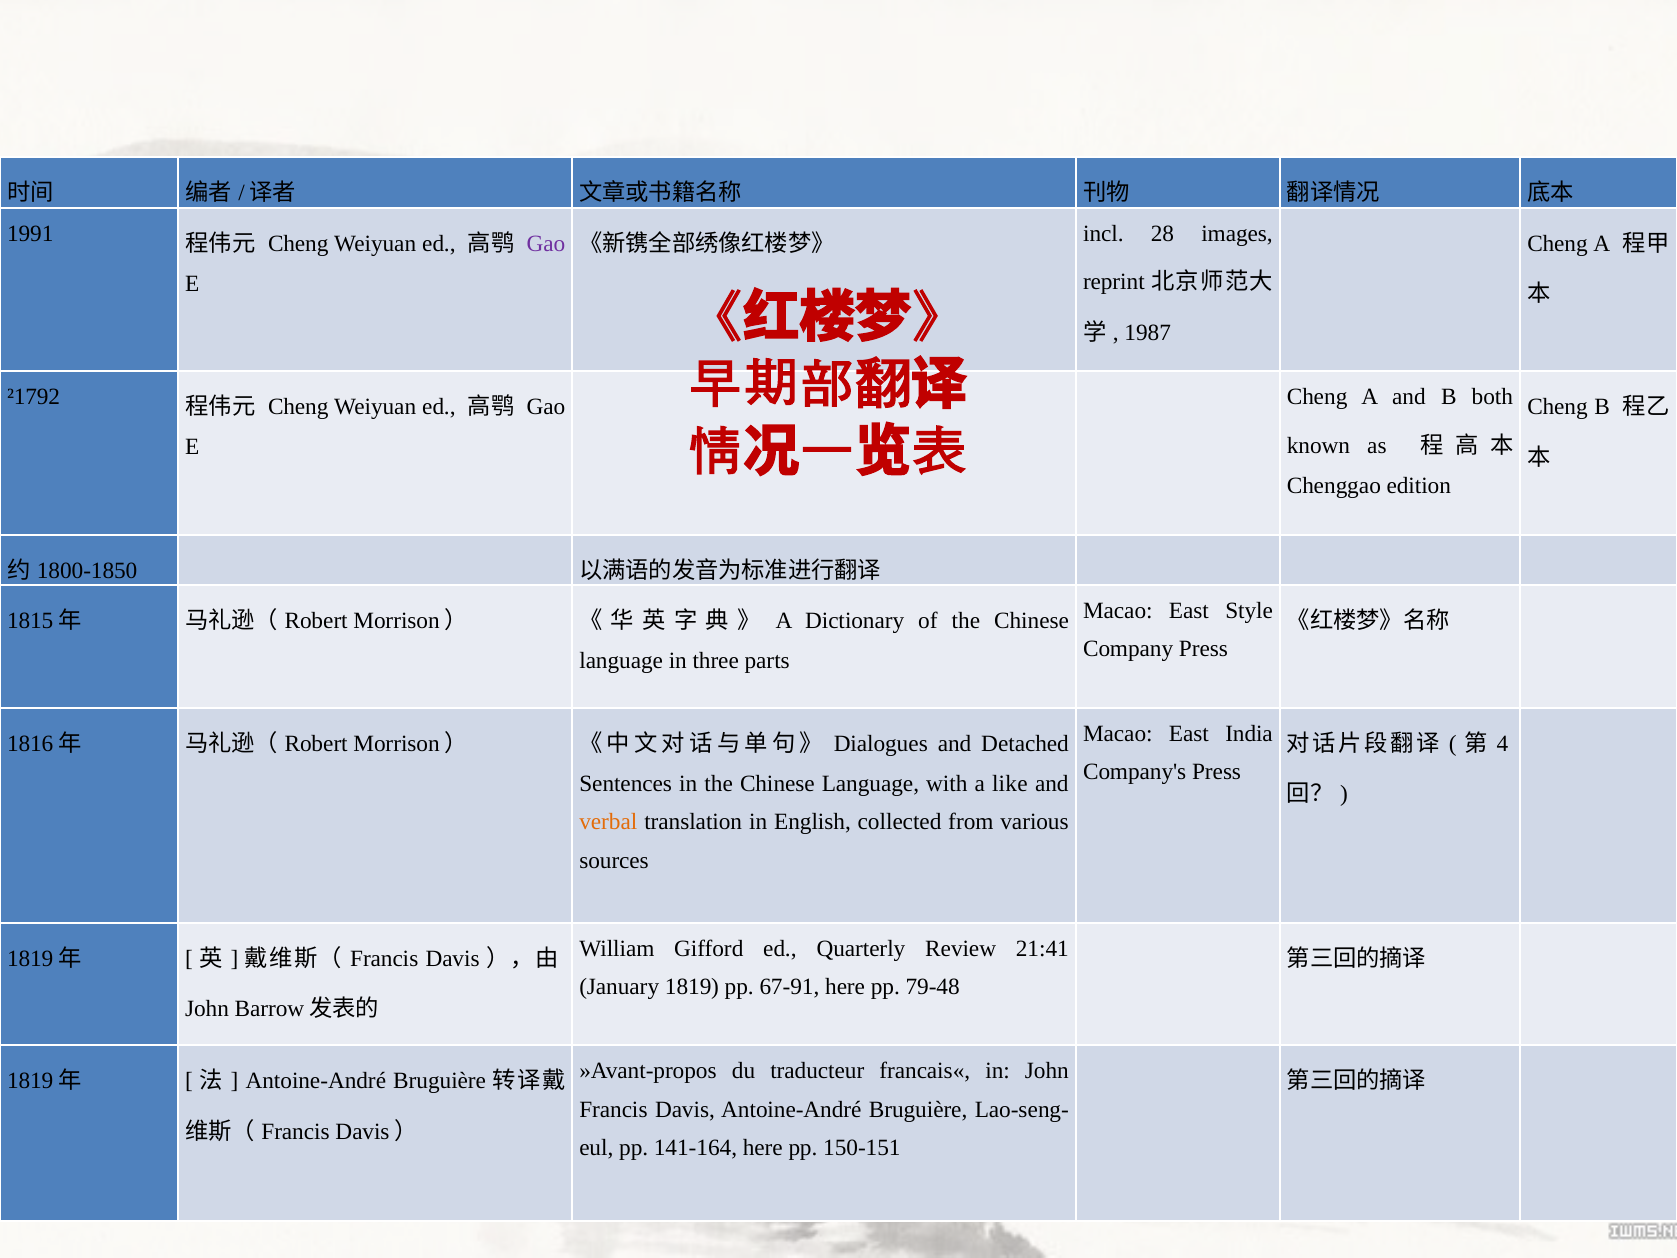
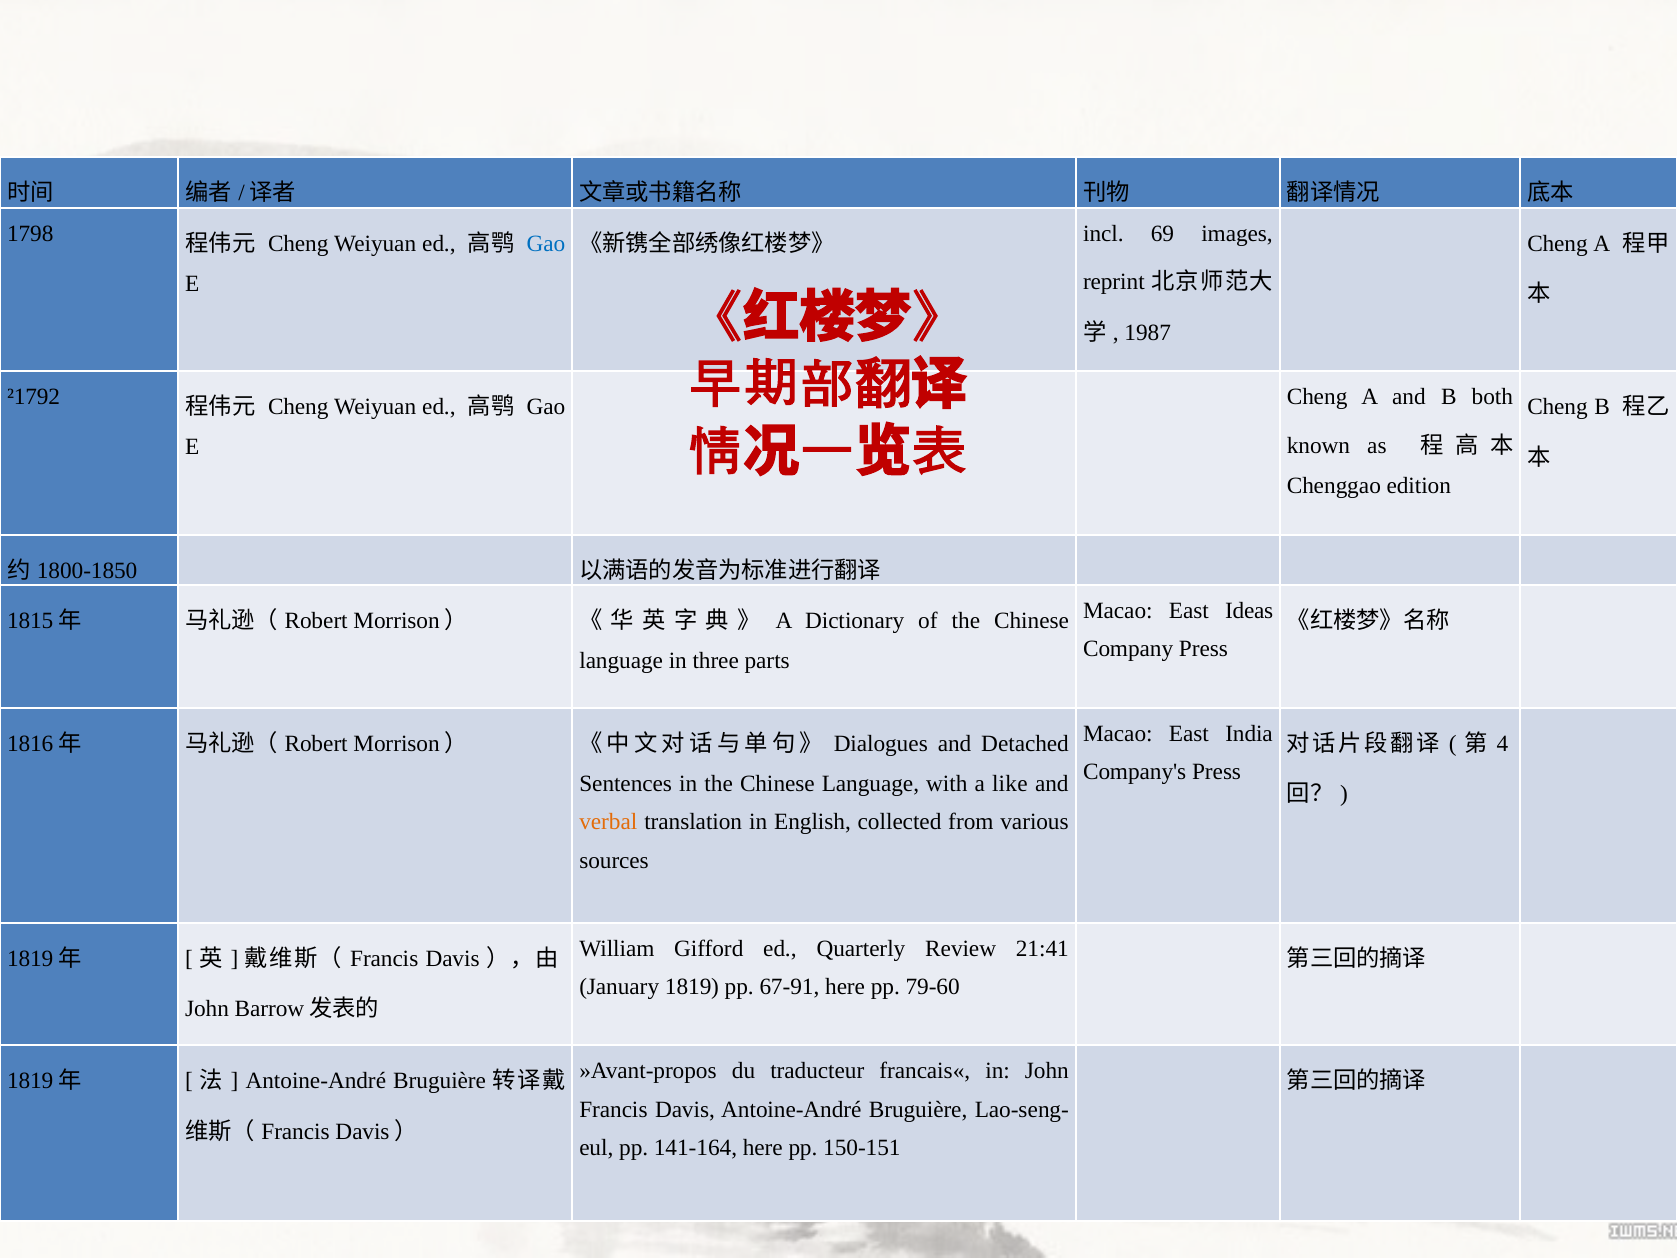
1991: 1991 -> 1798 (30, 233)
28: 28 -> 69 (1162, 233)
Gao colour: purple -> blue (546, 243)
Style: Style -> Ideas (1249, 611)
79-48: 79-48 -> 79-60 (933, 987)
